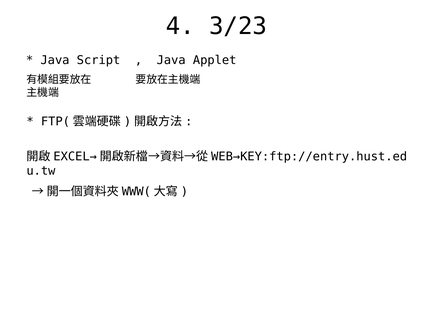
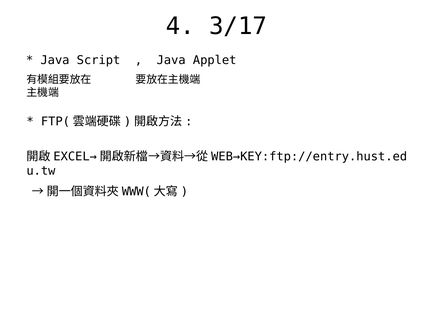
3/23: 3/23 -> 3/17 (238, 26)
